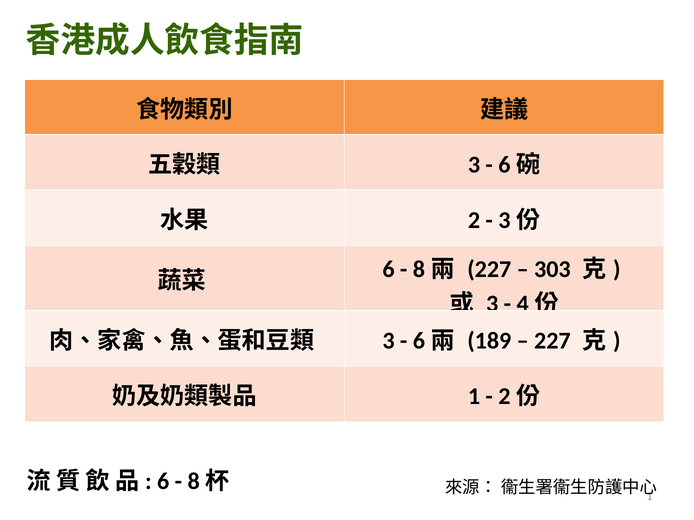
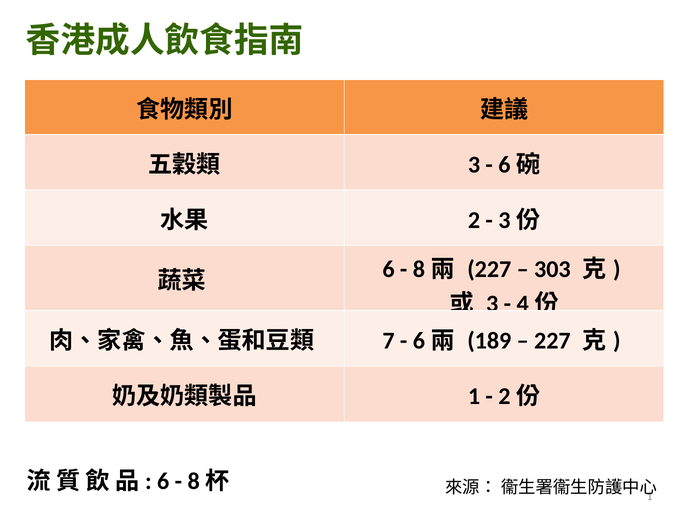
3: 3 -> 7 (388, 341)
